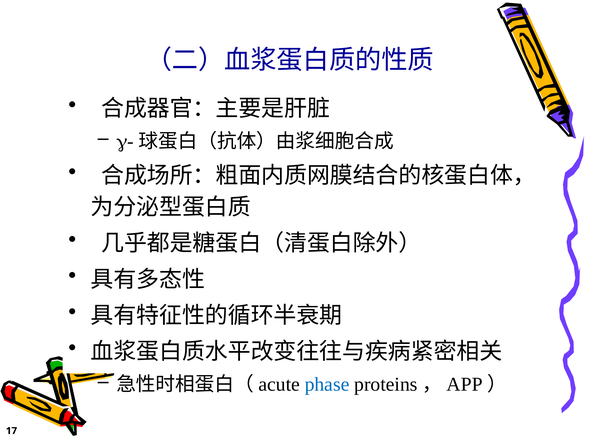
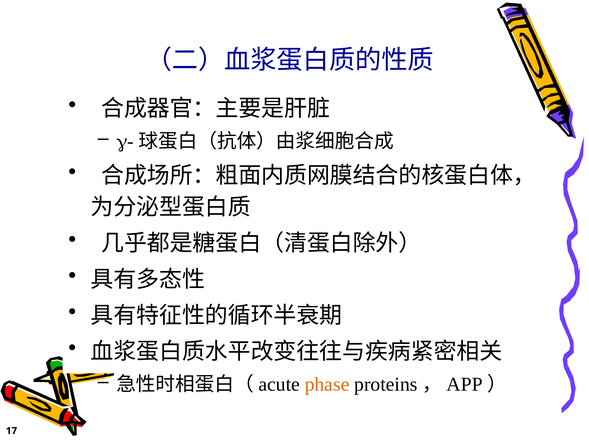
phase colour: blue -> orange (327, 385)
